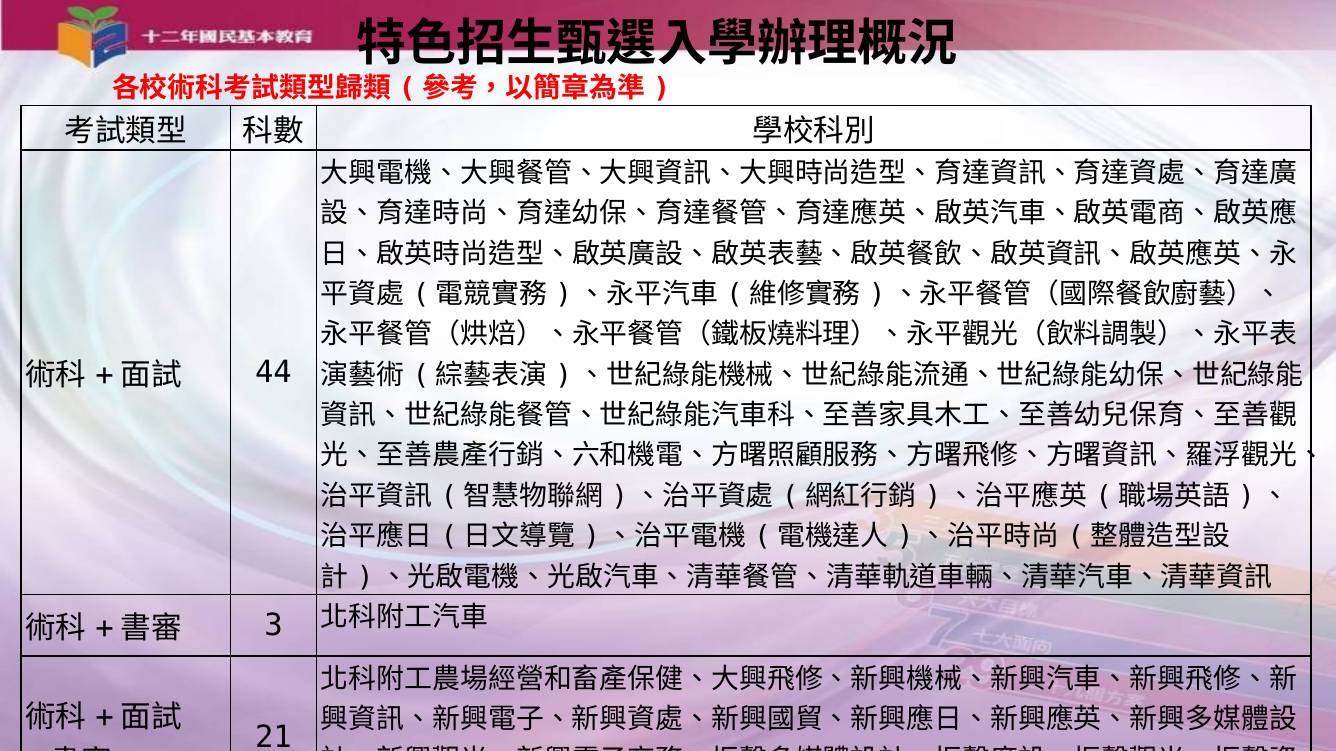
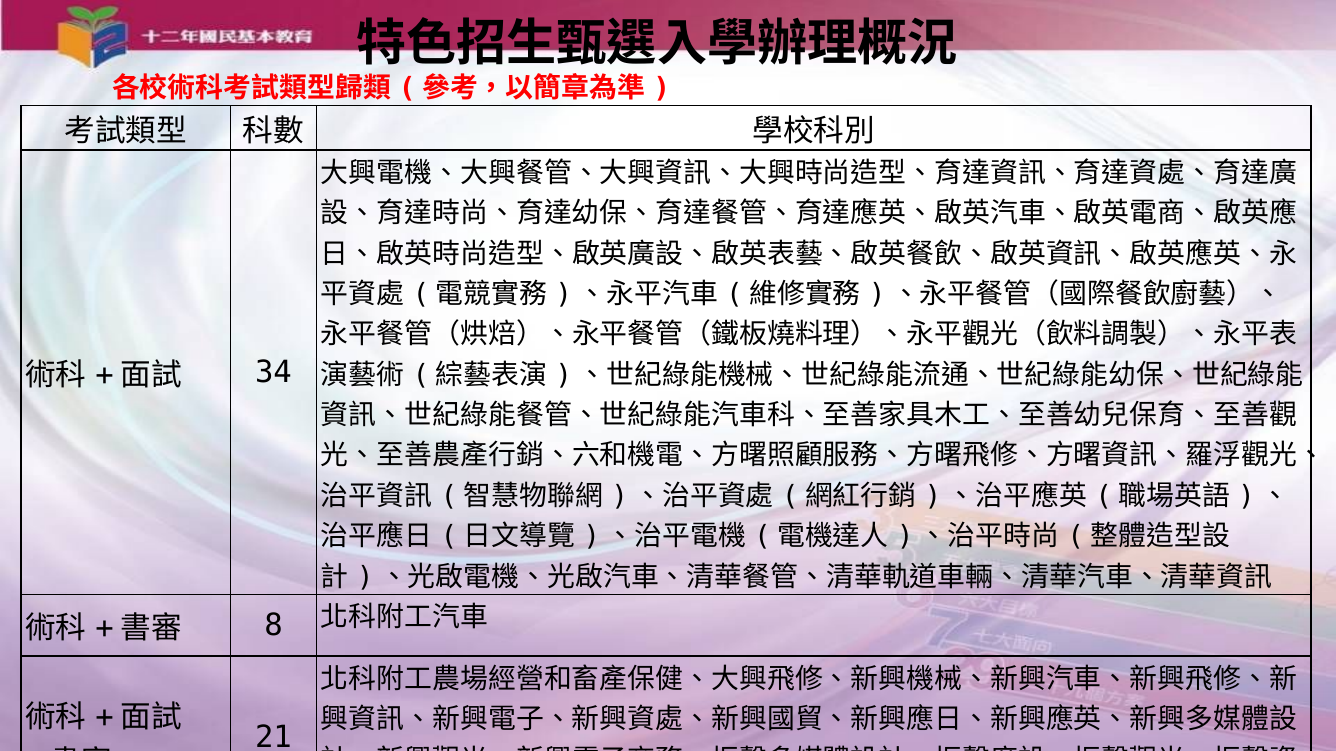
44: 44 -> 34 (273, 373)
3: 3 -> 8 (273, 626)
